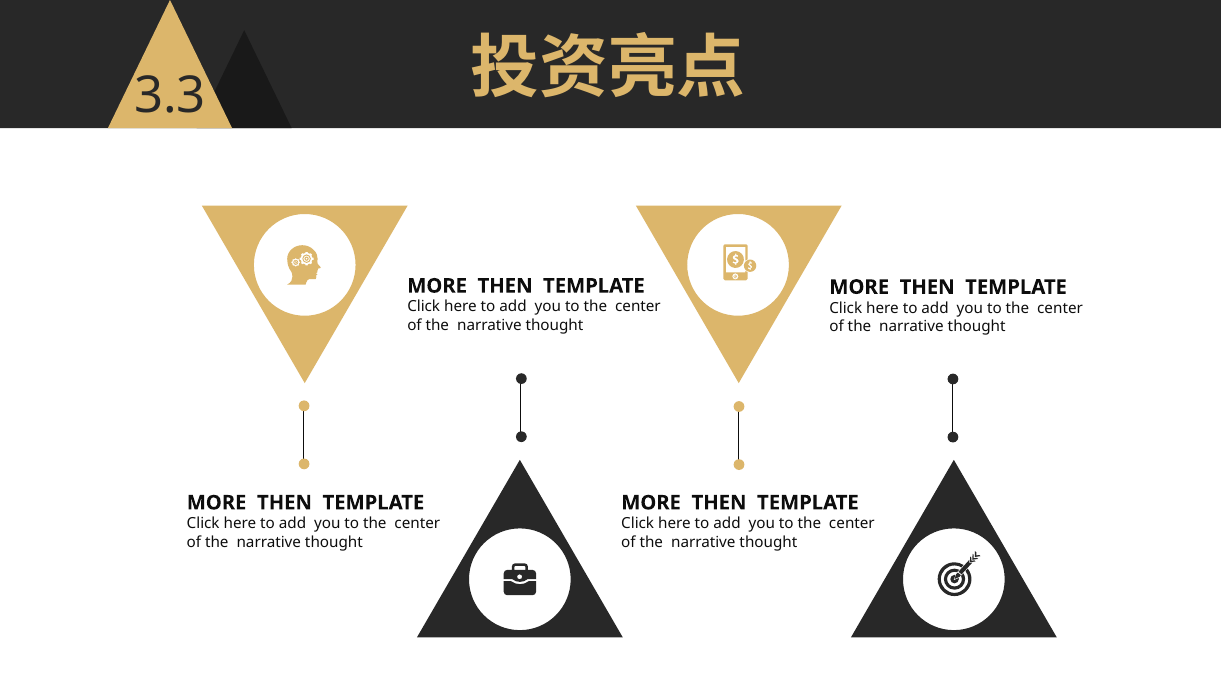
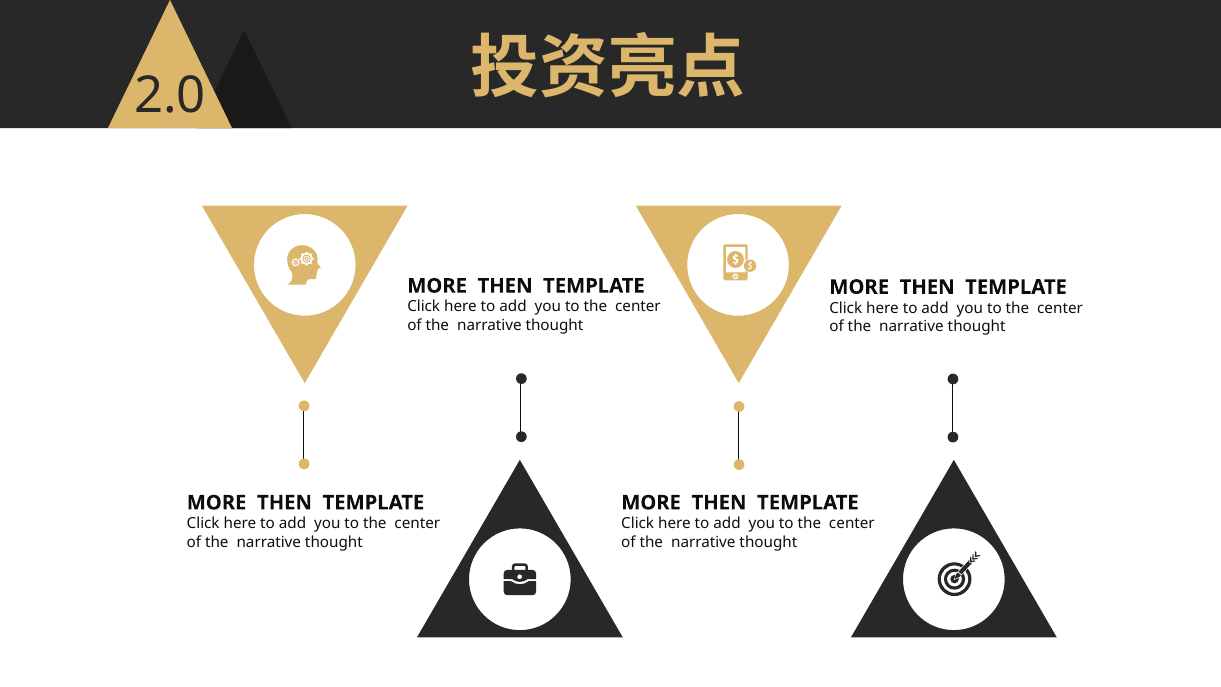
3.3: 3.3 -> 2.0 (170, 96)
